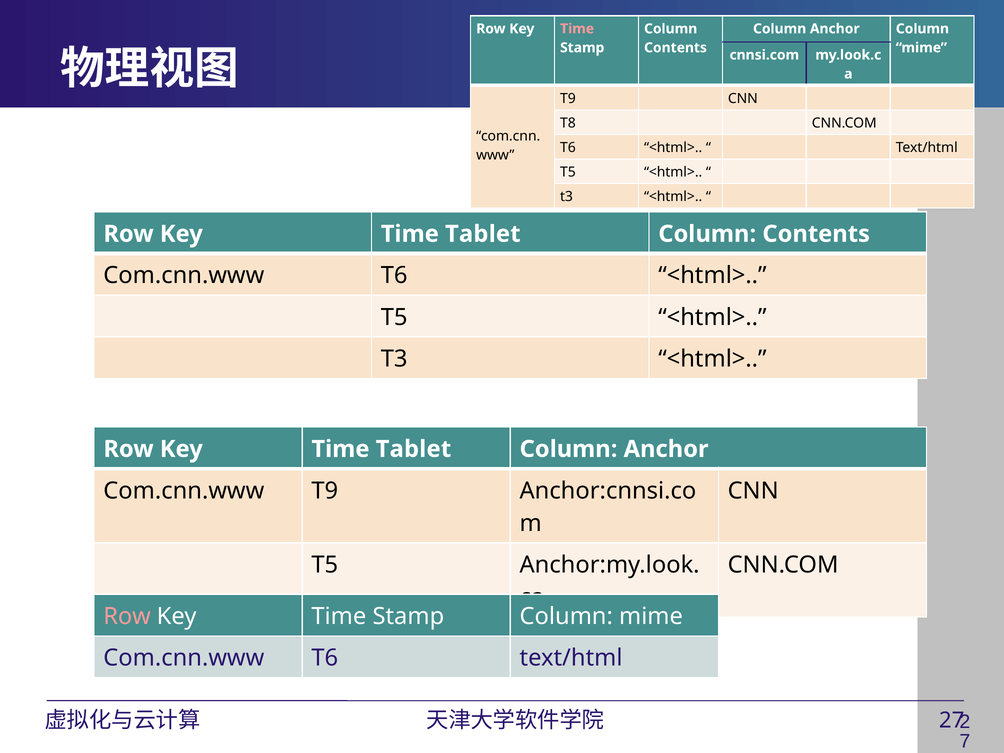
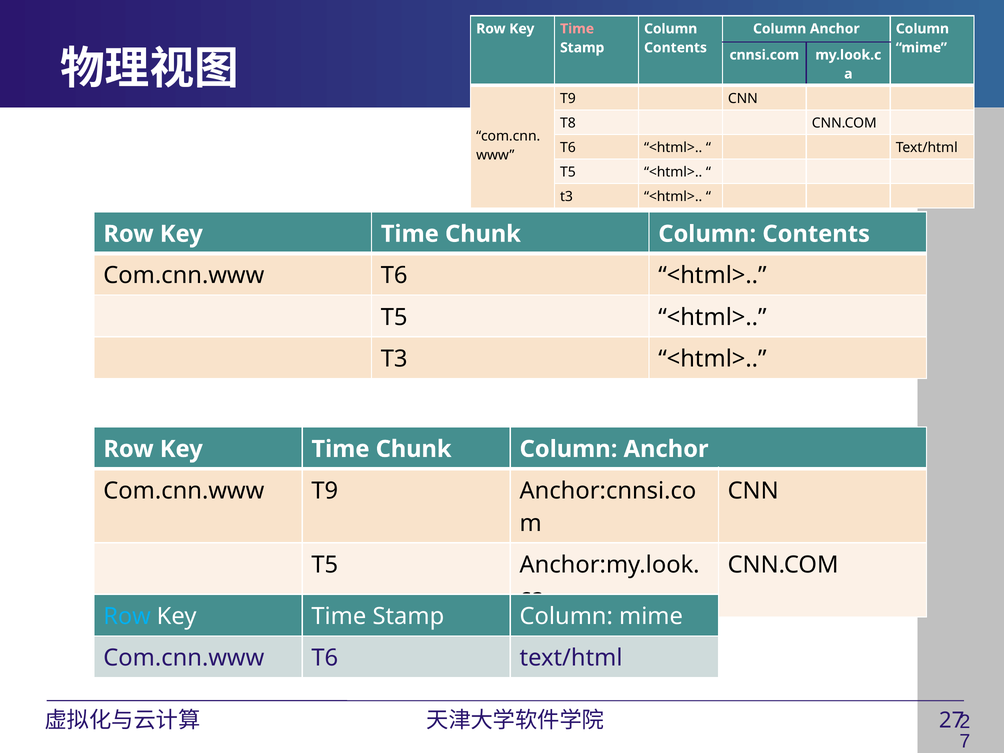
Tablet: Tablet -> Chunk (483, 234)
Tablet: Tablet -> Chunk (414, 449)
Row colour: pink -> light blue (127, 616)
